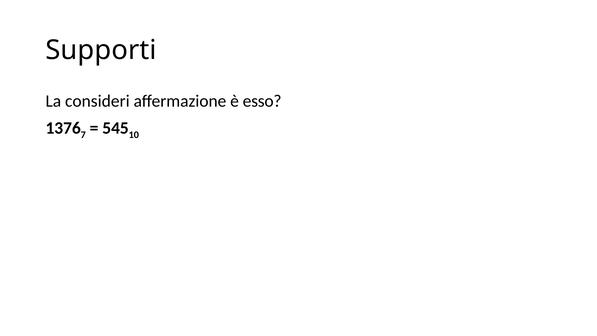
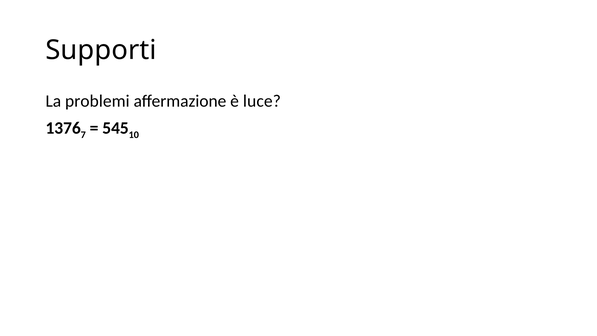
consideri: consideri -> problemi (97, 101)
esso: esso -> luce (262, 101)
